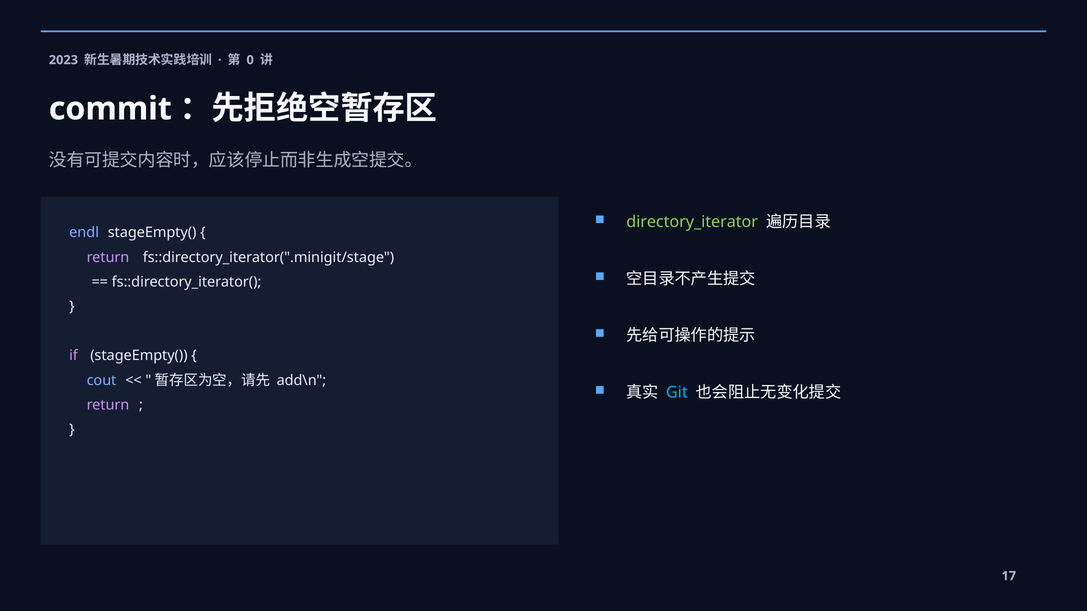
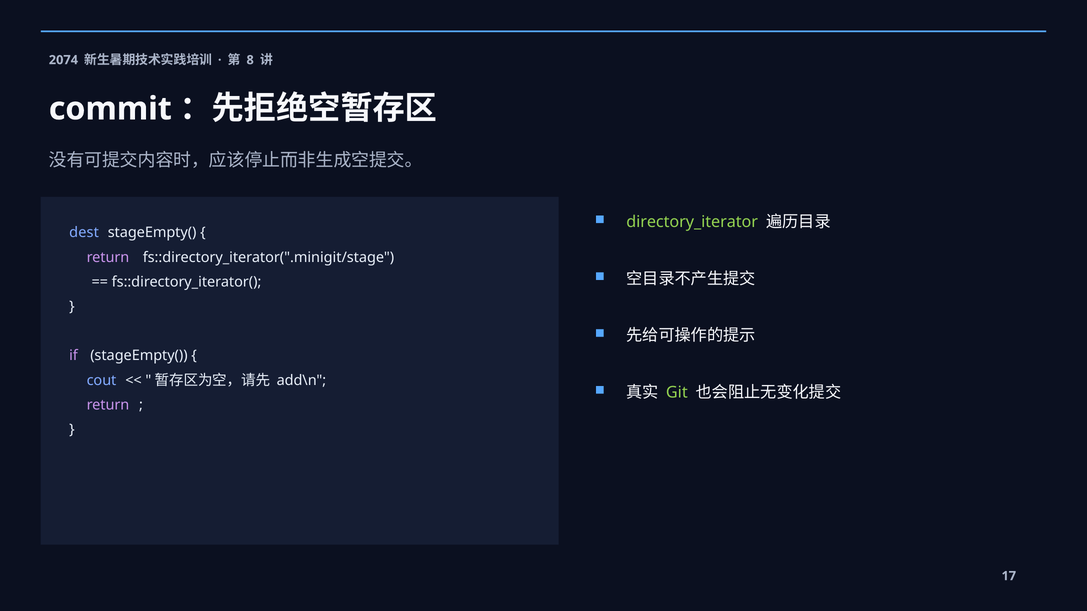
2023: 2023 -> 2074 (63, 60)
0: 0 -> 8 (250, 60)
endl: endl -> dest (84, 233)
Git colour: light blue -> light green (677, 393)
